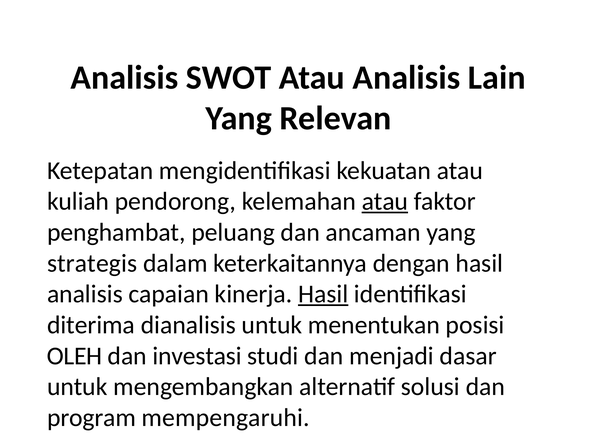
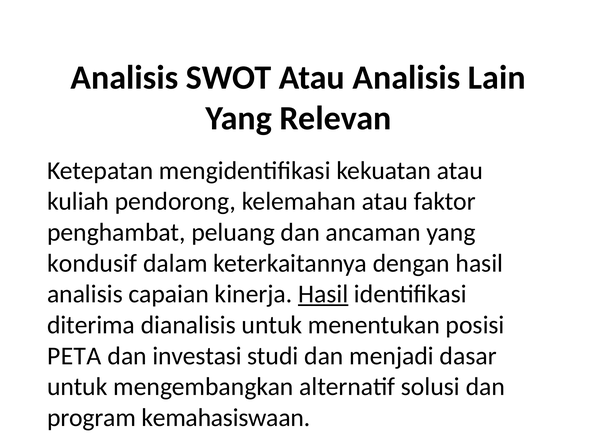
atau underline: present -> none (385, 201)
strategis: strategis -> kondusif (92, 263)
OLEH: OLEH -> PETA (74, 356)
mempengaruhi: mempengaruhi -> kemahasiswaan (226, 417)
